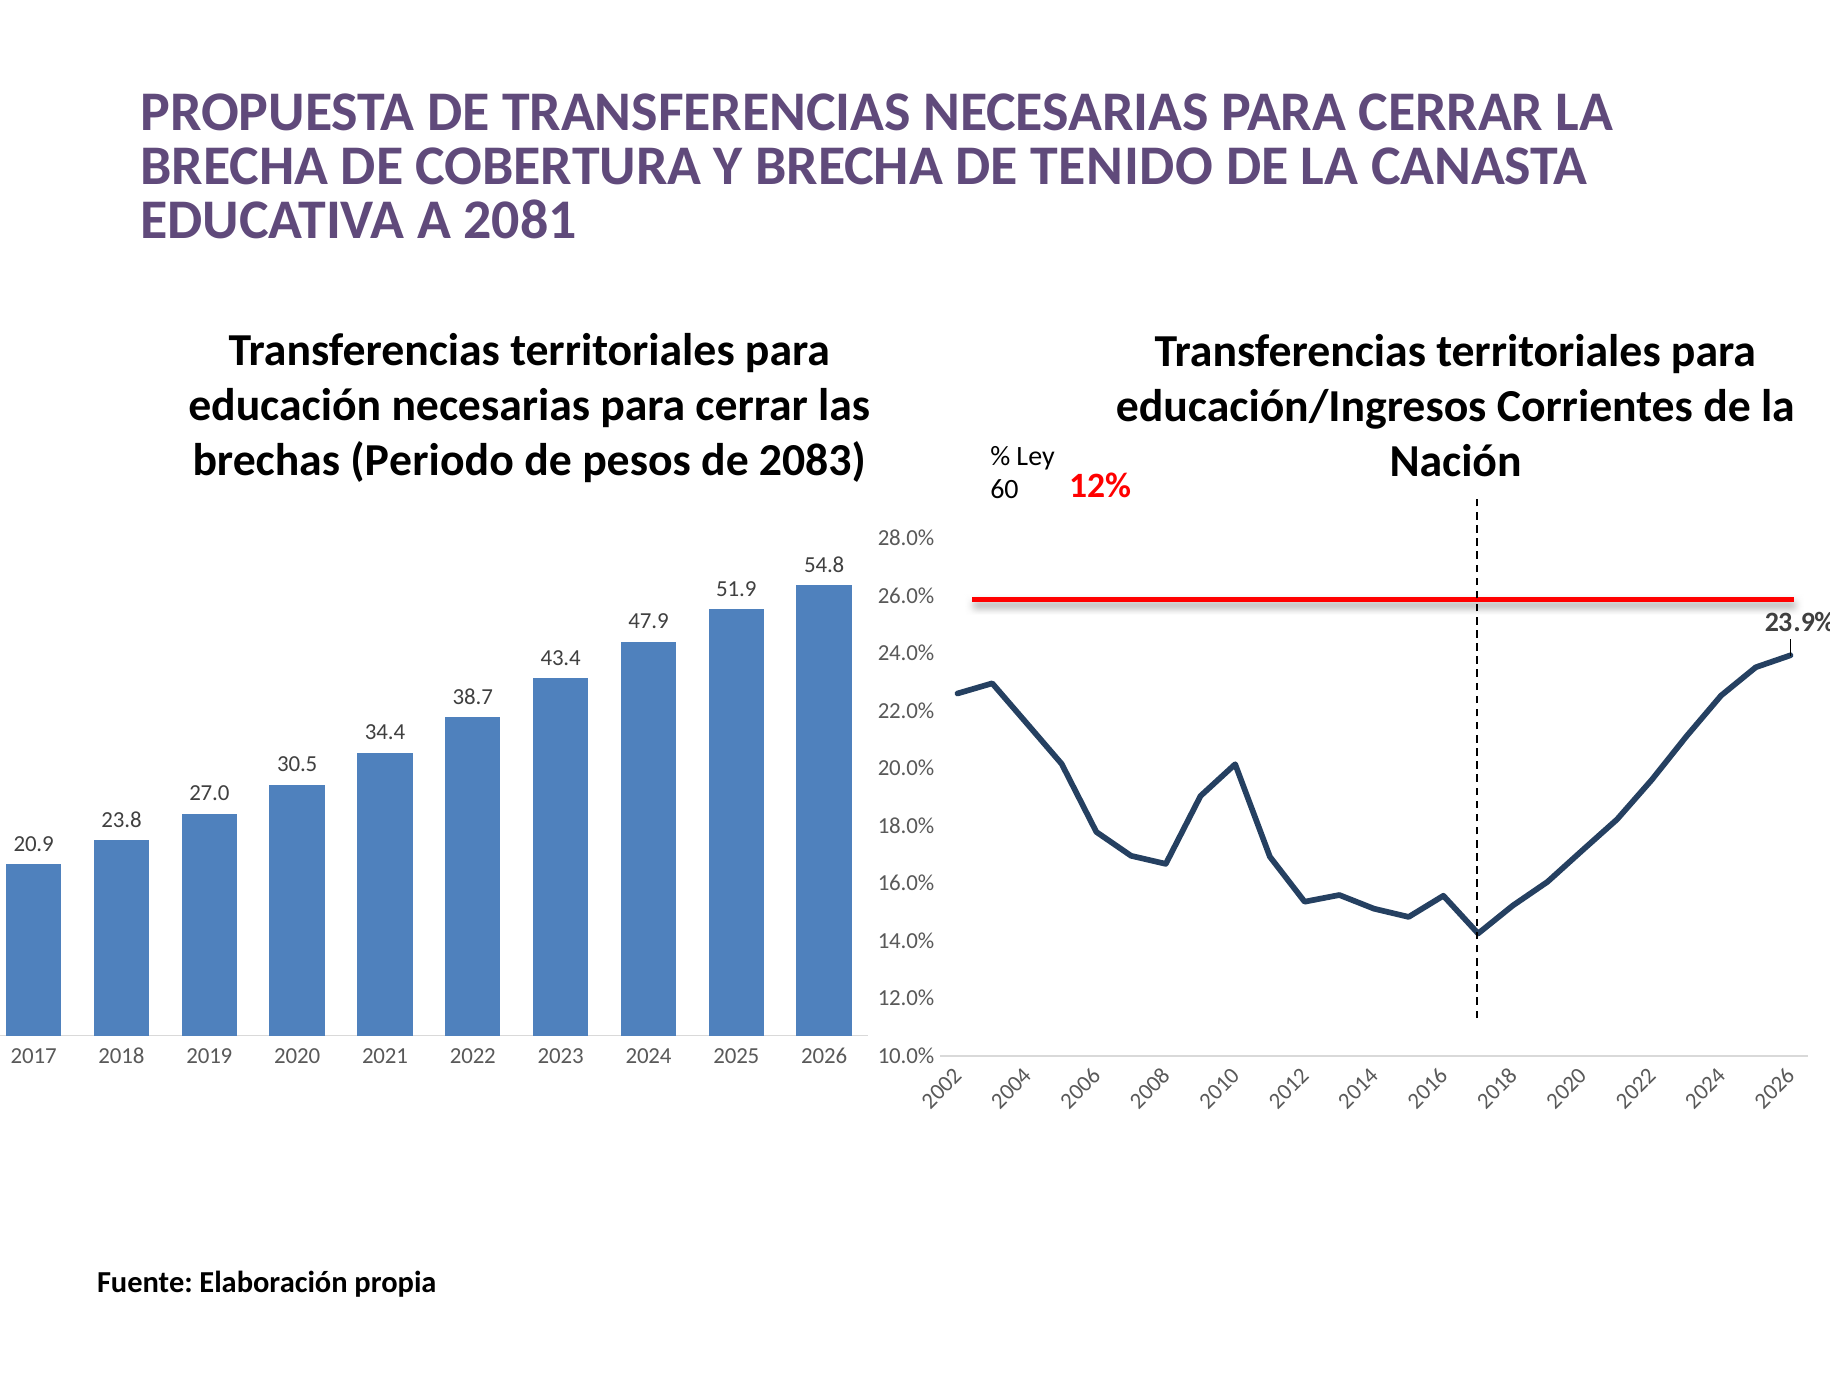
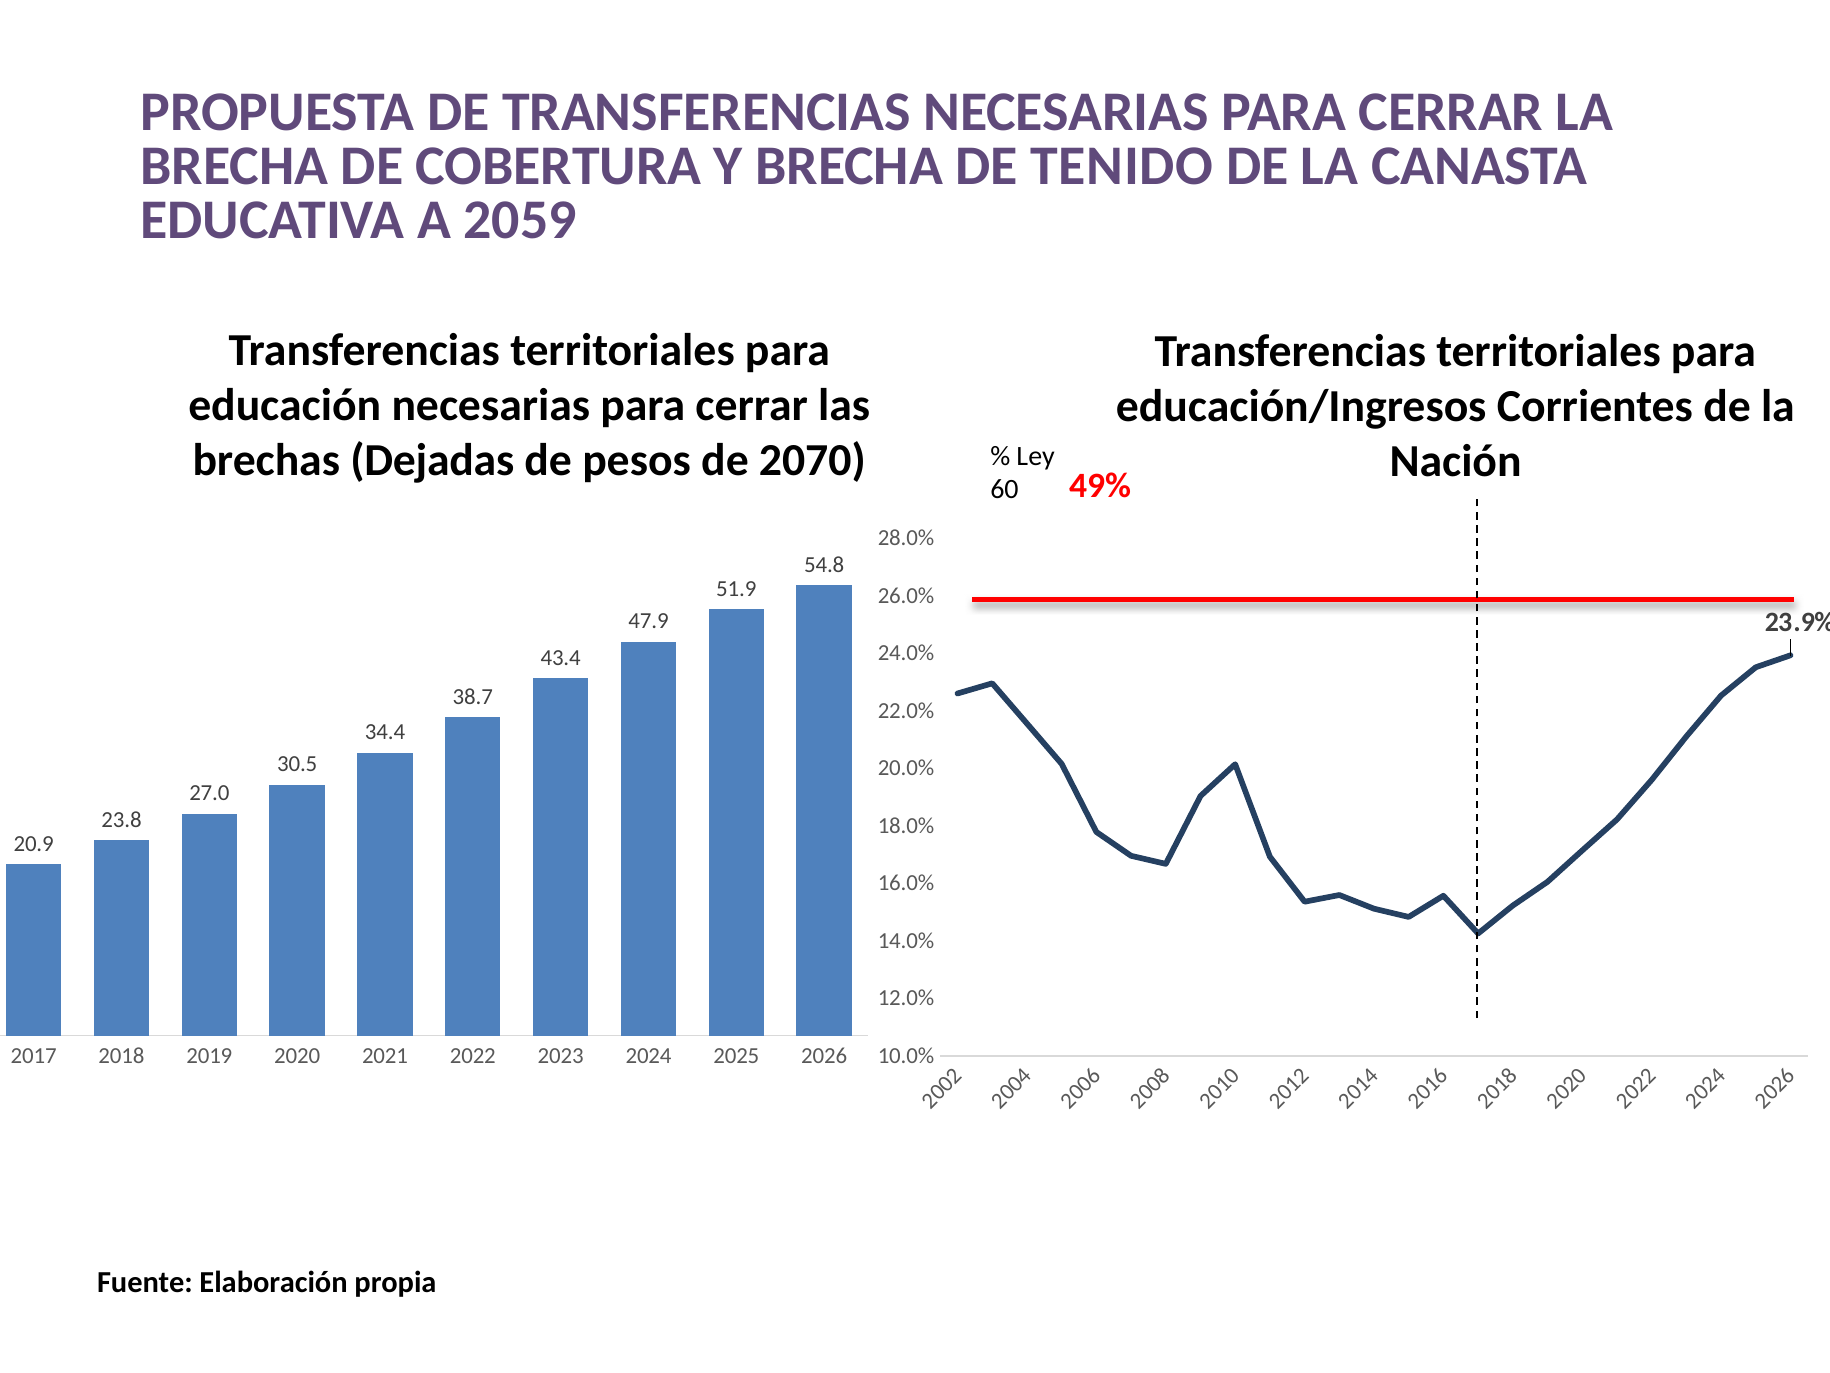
2081: 2081 -> 2059 (520, 220)
Periodo: Periodo -> Dejadas (432, 460)
2083: 2083 -> 2070 (812, 460)
12%: 12% -> 49% (1100, 486)
